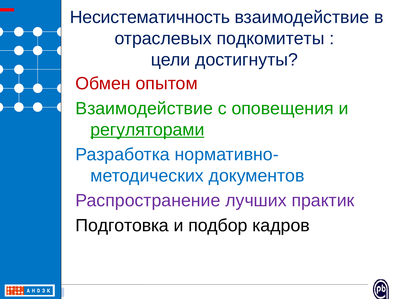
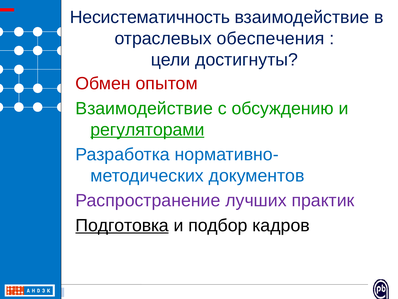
подкомитеты: подкомитеты -> обеспечения (271, 39)
оповещения: оповещения -> обсуждению (283, 108)
Подготовка underline: none -> present (122, 225)
